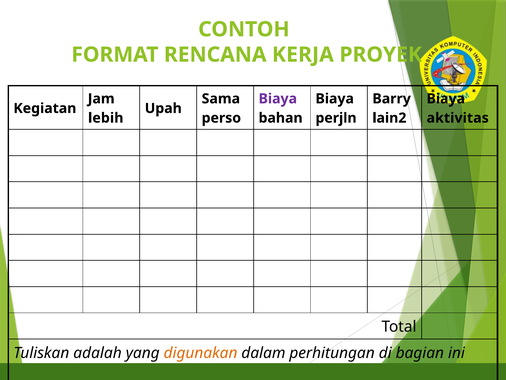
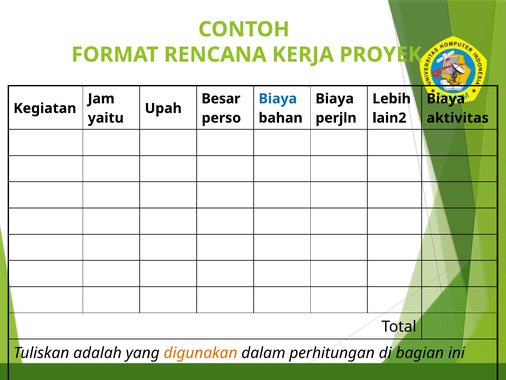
Sama: Sama -> Besar (221, 99)
Biaya colour: purple -> blue (278, 99)
Barry: Barry -> Lebih (392, 99)
lebih: lebih -> yaitu (106, 118)
